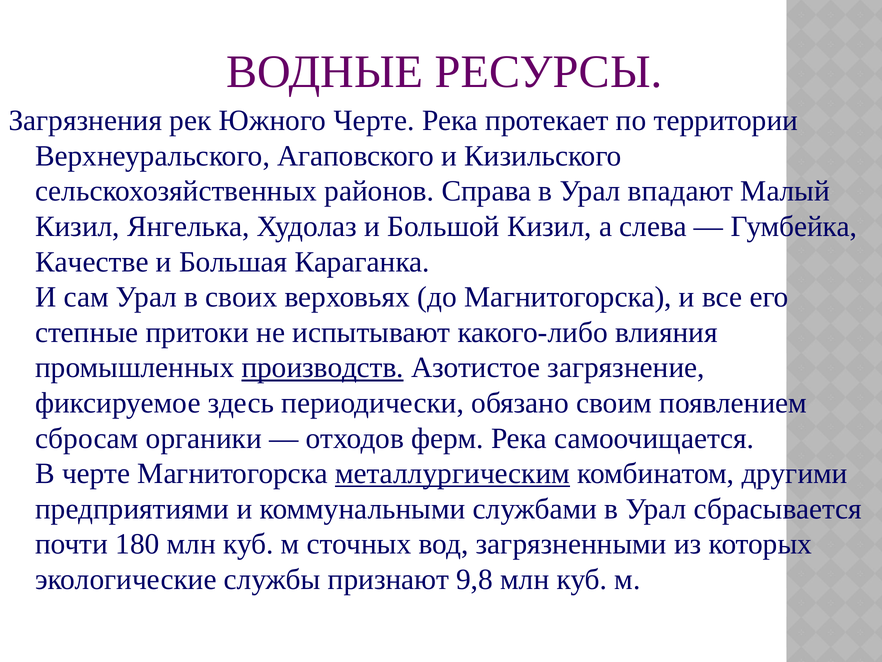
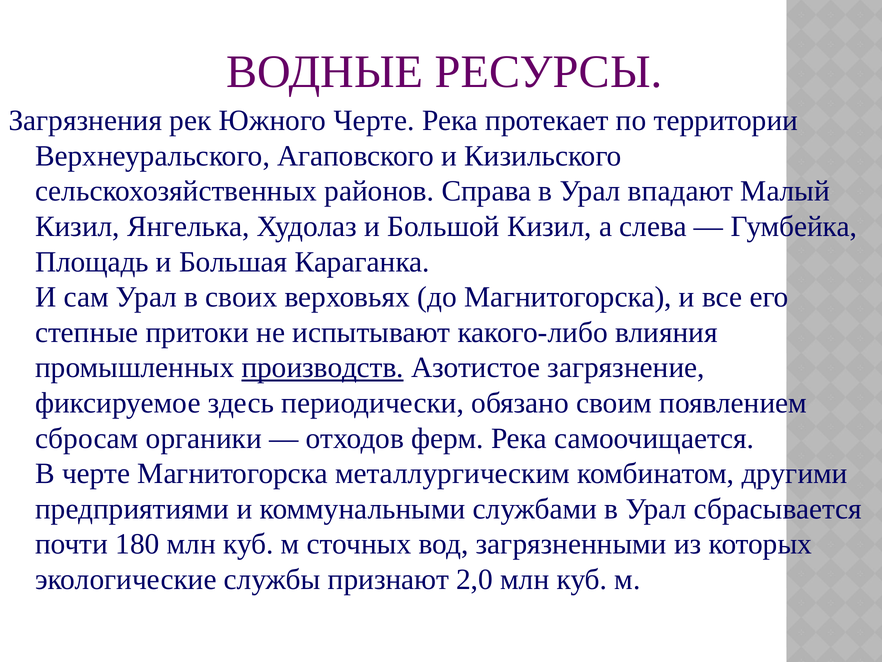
Качестве: Качестве -> Площадь (92, 262)
металлургическим underline: present -> none (453, 473)
9,8: 9,8 -> 2,0 (475, 579)
